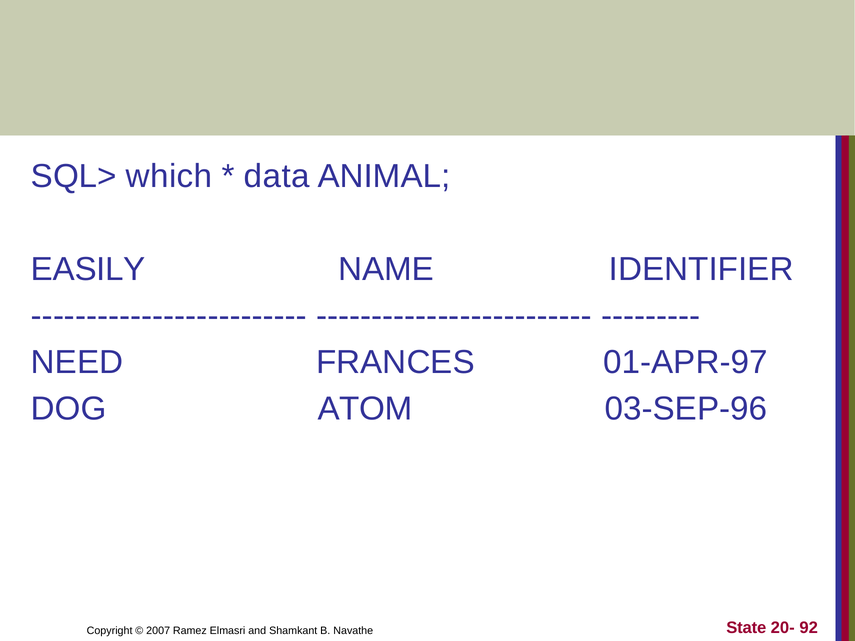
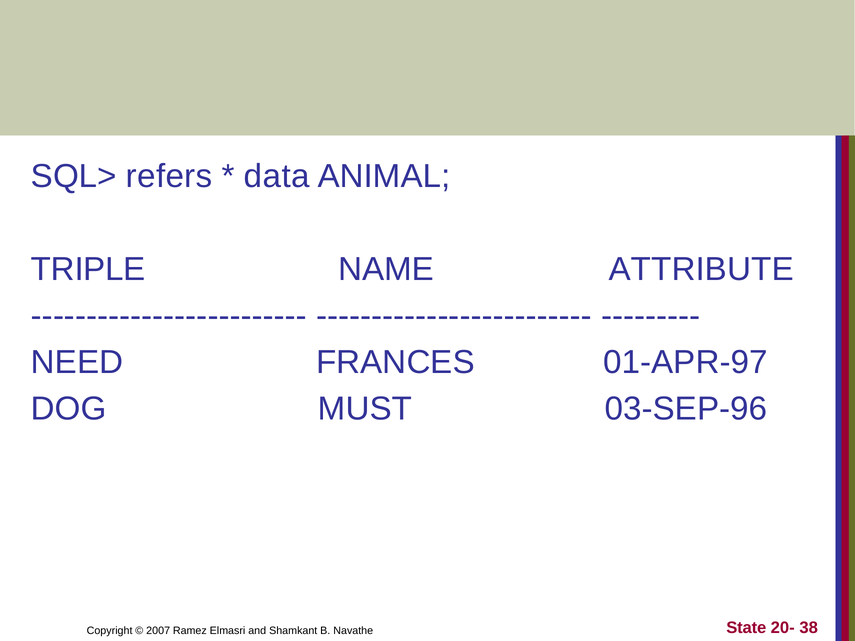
which: which -> refers (169, 176)
EASILY: EASILY -> TRIPLE (88, 269)
IDENTIFIER: IDENTIFIER -> ATTRIBUTE (701, 269)
ATOM: ATOM -> MUST (365, 409)
92: 92 -> 38 (809, 628)
